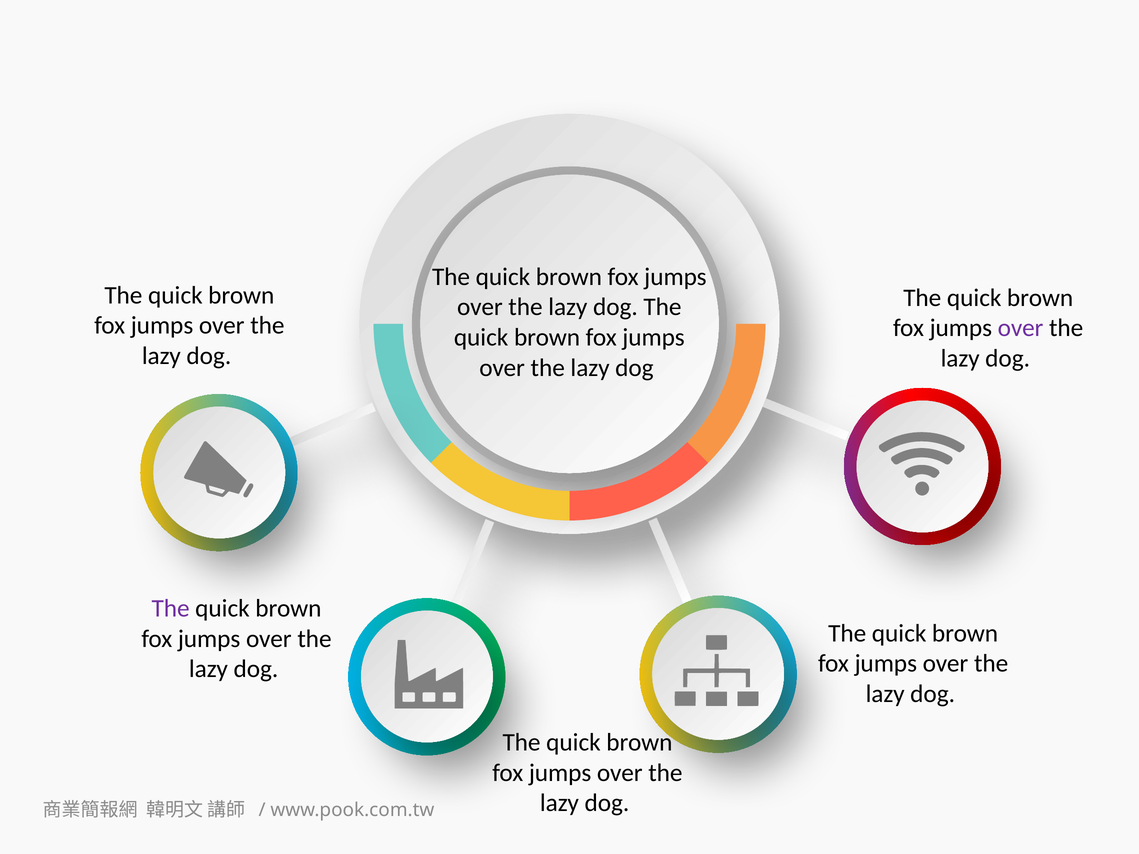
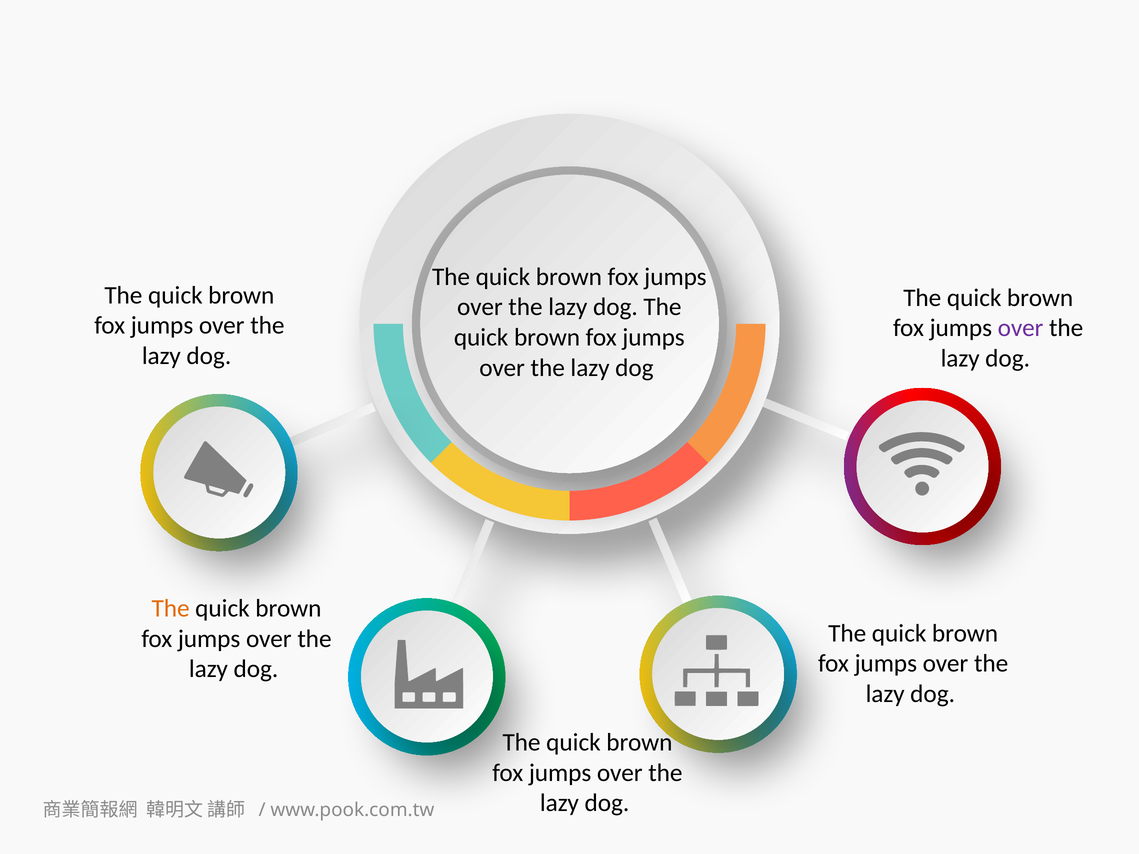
The colour: purple -> orange (171, 609)
